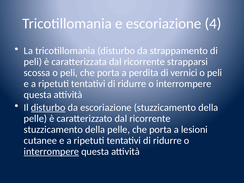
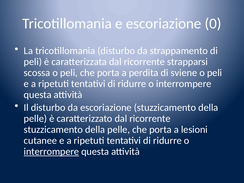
4: 4 -> 0 (213, 24)
vernici: vernici -> sviene (184, 73)
disturbo underline: present -> none (48, 108)
